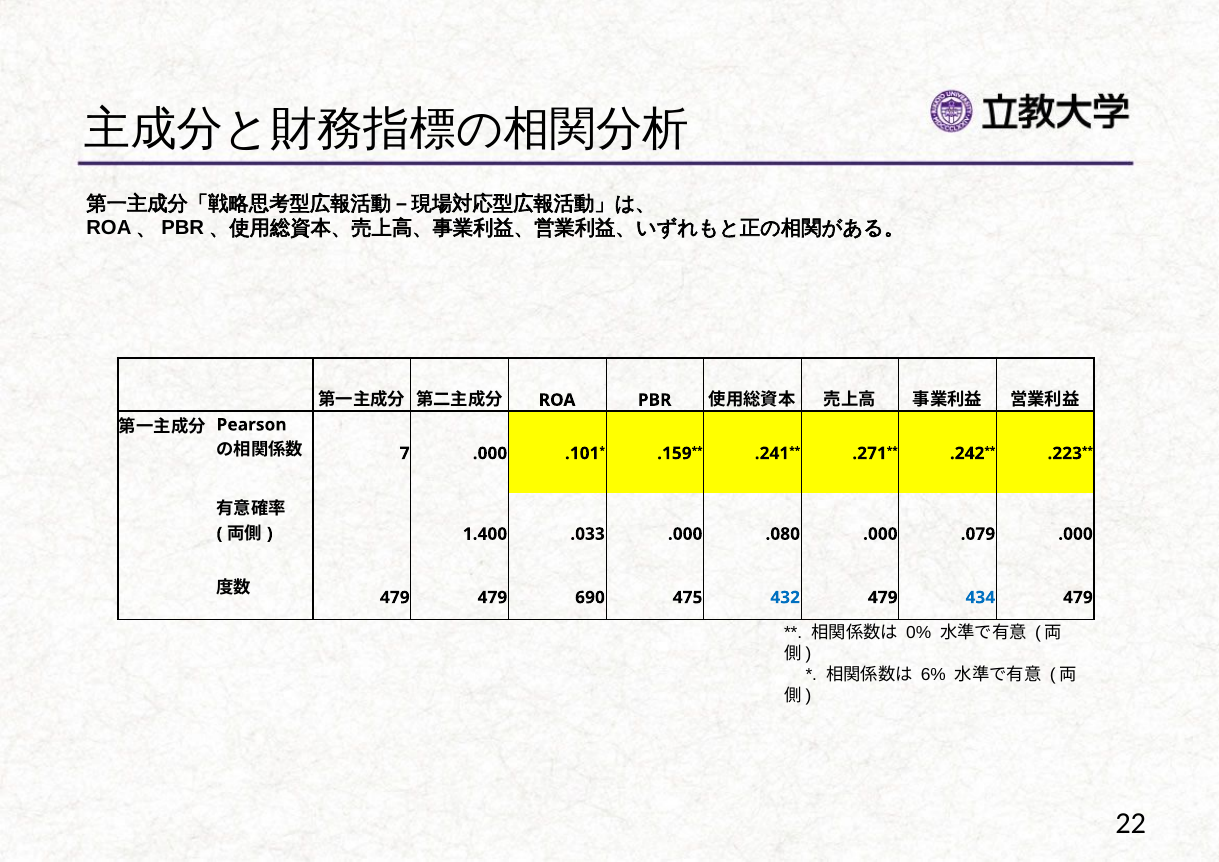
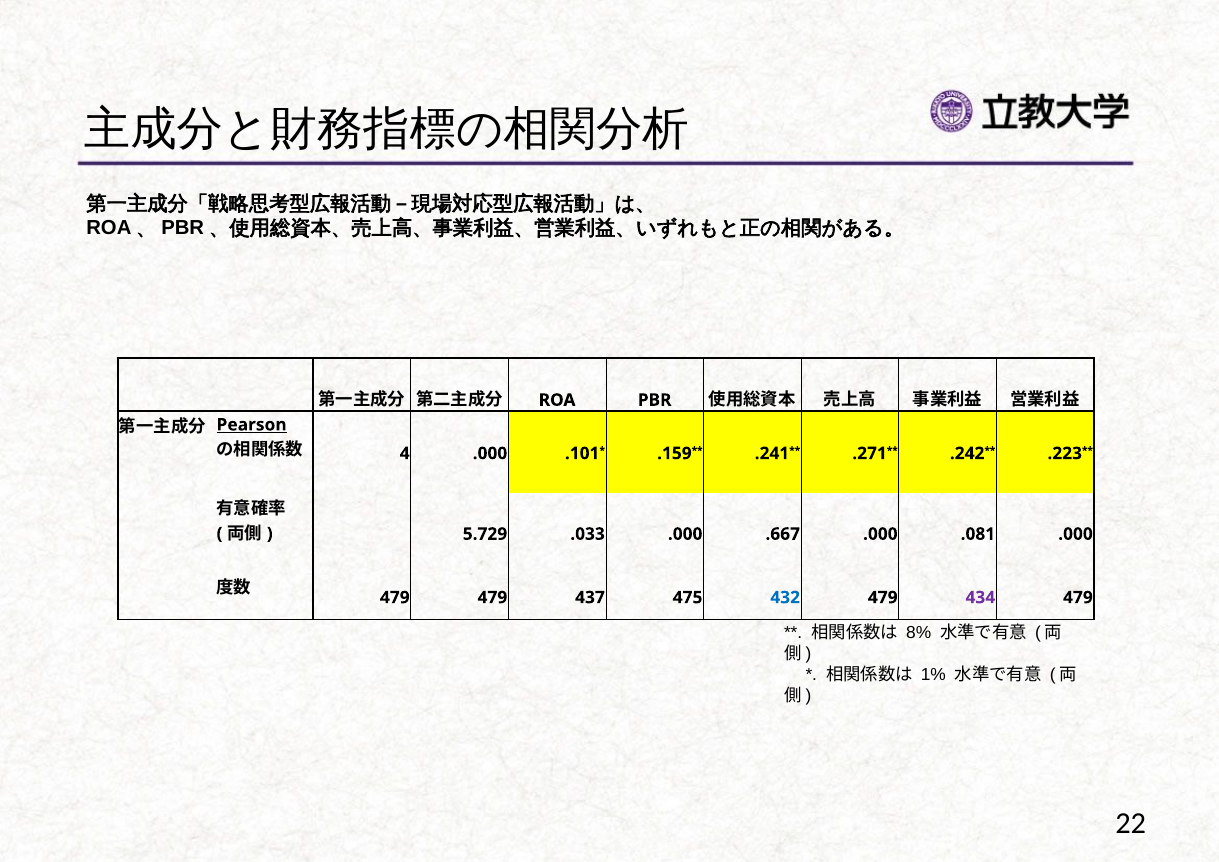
Pearson underline: none -> present (252, 425)
7: 7 -> 4 (405, 453)
1.400: 1.400 -> 5.729 (485, 534)
.080: .080 -> .667 (783, 534)
.079: .079 -> .081 (978, 534)
690: 690 -> 437 (590, 597)
434 colour: blue -> purple (980, 597)
0%: 0% -> 8% (919, 633)
6%: 6% -> 1% (933, 675)
